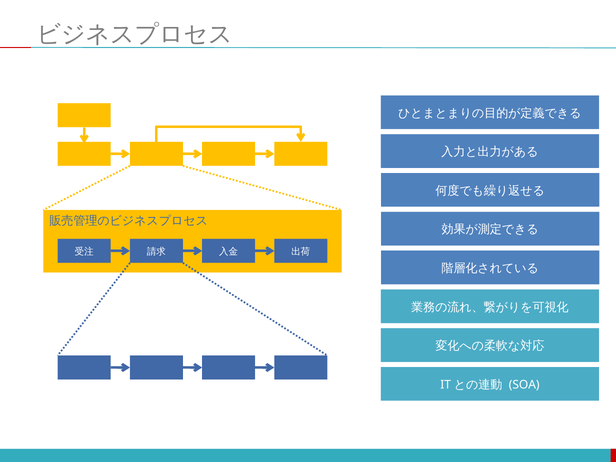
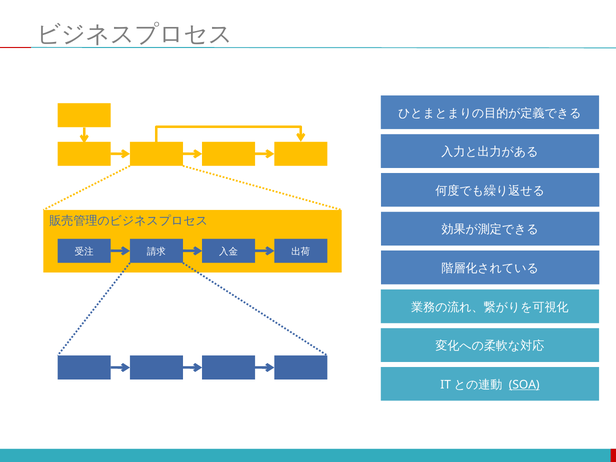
SOA underline: none -> present (524, 385)
